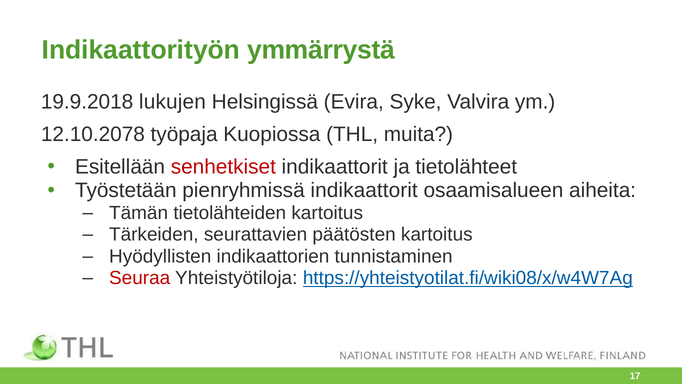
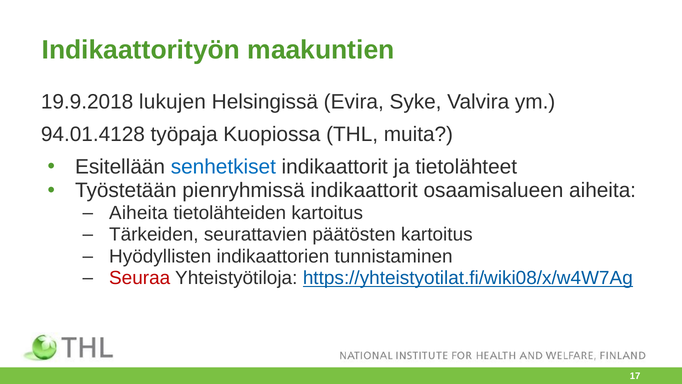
ymmärrystä: ymmärrystä -> maakuntien (321, 50)
12.10.2078: 12.10.2078 -> 94.01.4128 (93, 134)
senhetkiset colour: red -> blue (223, 167)
Tämän: Tämän -> Aiheita (139, 213)
